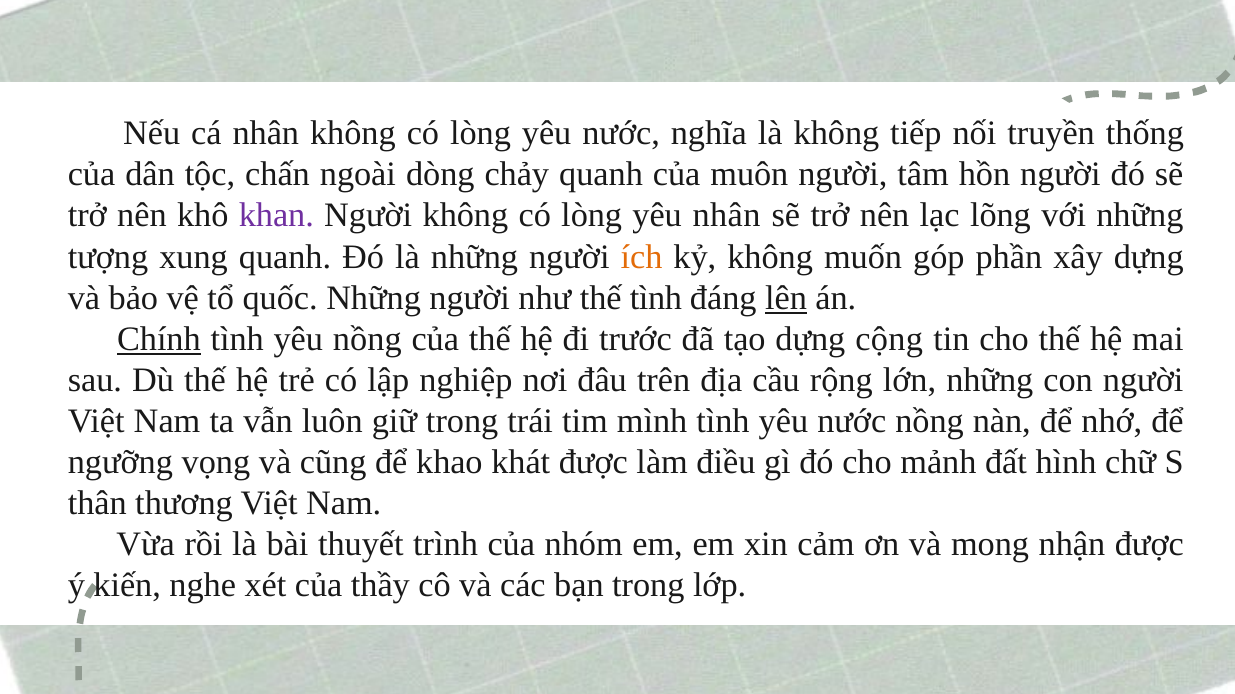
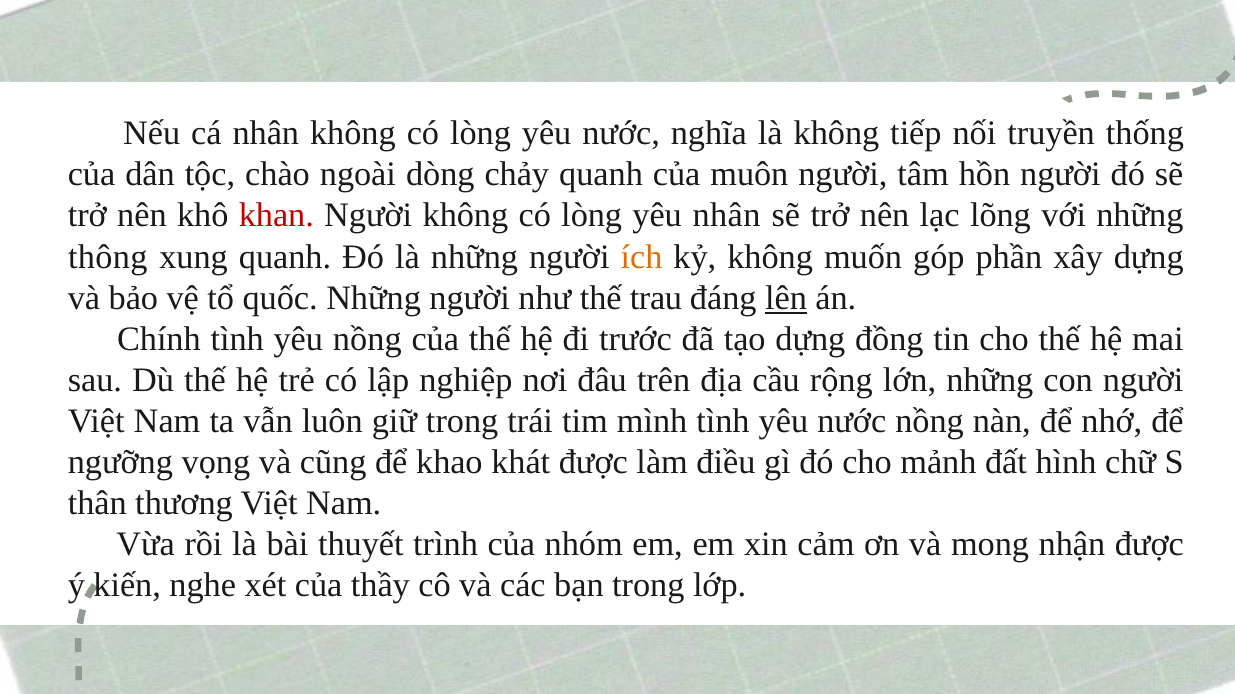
chấn: chấn -> chào (278, 175)
khan colour: purple -> red (276, 216)
tượng: tượng -> thông (108, 257)
thế tình: tình -> trau (656, 298)
Chính underline: present -> none (159, 339)
cộng: cộng -> đồng (889, 339)
